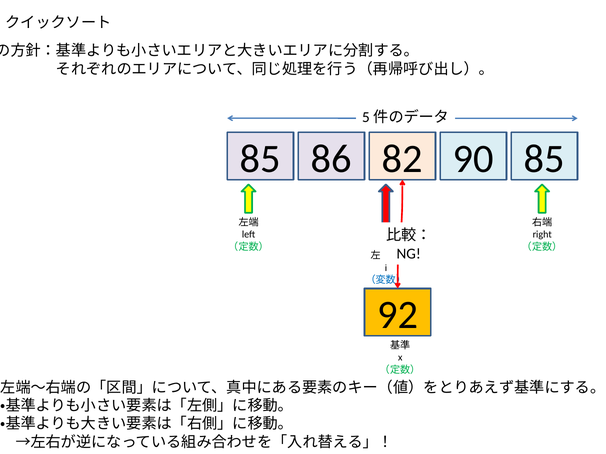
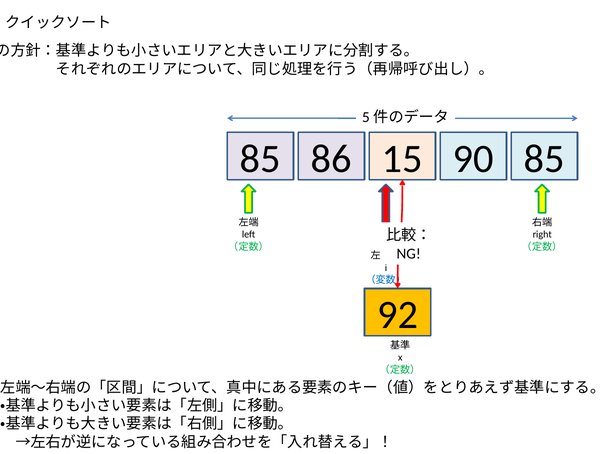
82: 82 -> 15 (402, 159)
